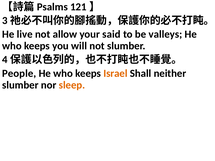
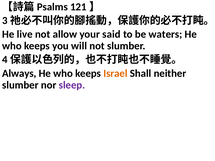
valleys: valleys -> waters (165, 34)
People: People -> Always (19, 73)
sleep colour: orange -> purple (72, 85)
